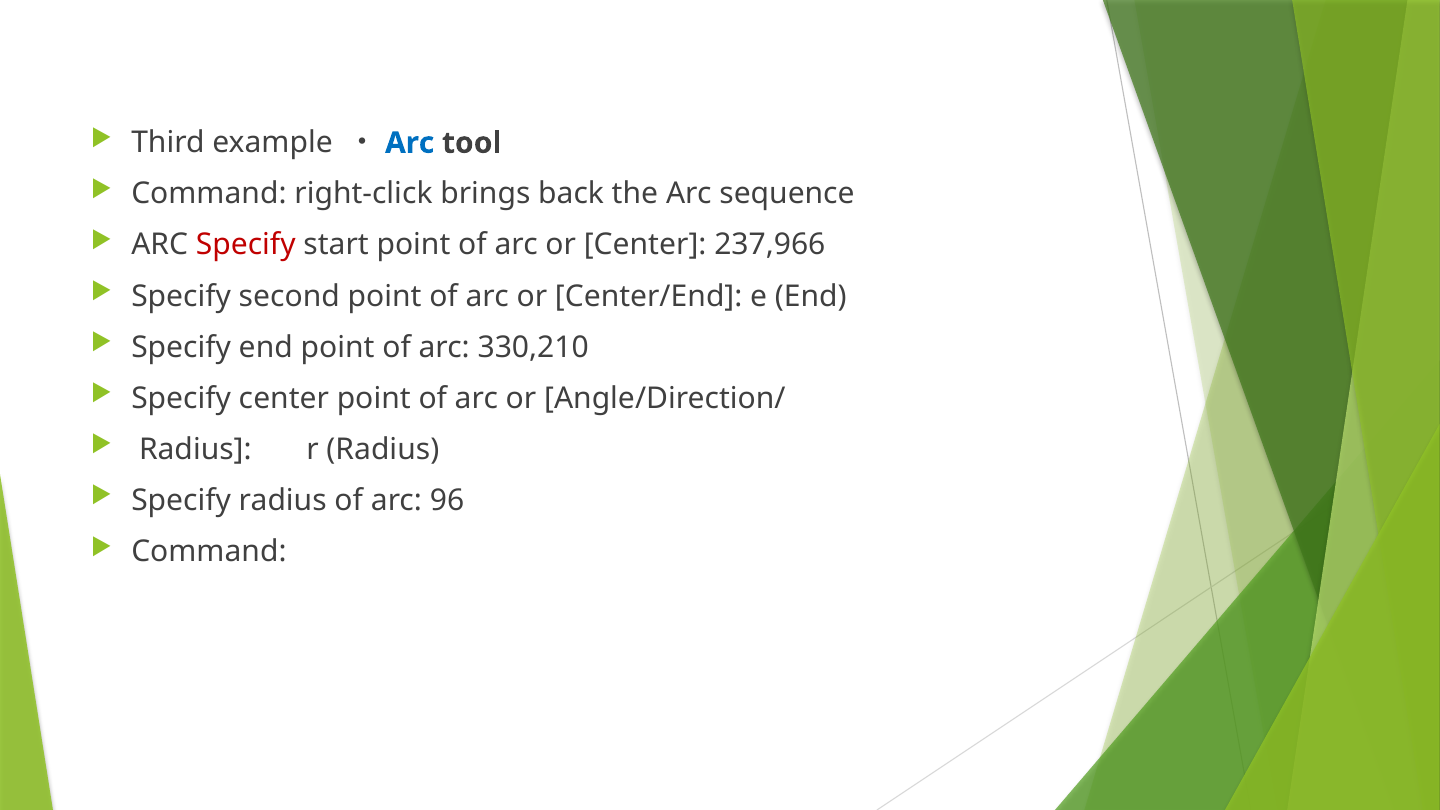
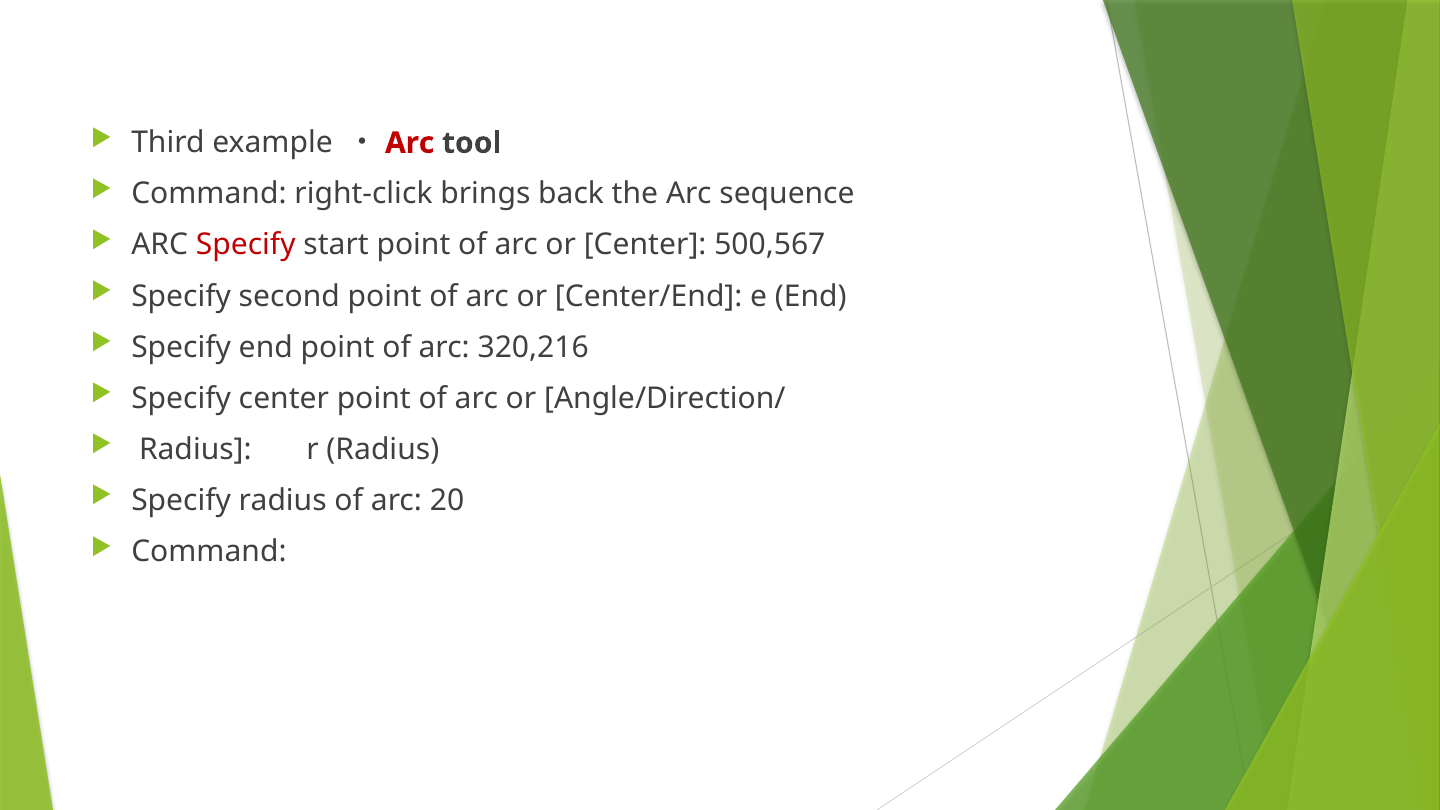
Arc colour: blue -> red (410, 143)
237,966: 237,966 -> 500,567 (770, 245)
330,210: 330,210 -> 320,216 (533, 347)
96: 96 -> 20 (447, 500)
